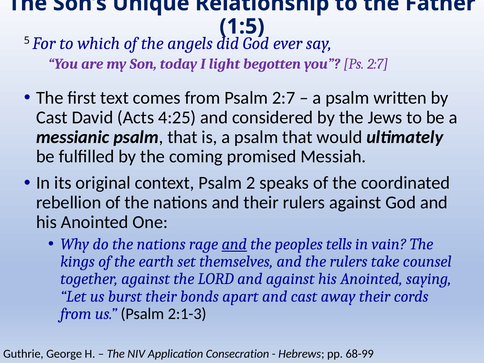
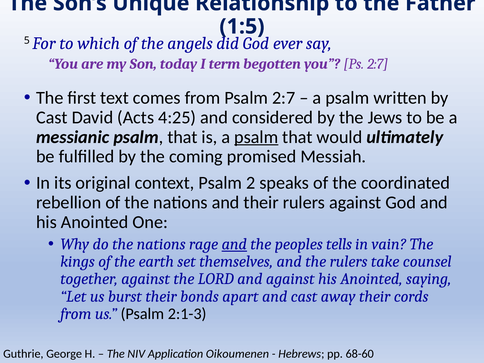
light: light -> term (225, 64)
psalm underline: none -> present (256, 137)
Consecration: Consecration -> Oikoumenen (237, 354)
68-99: 68-99 -> 68-60 (360, 354)
